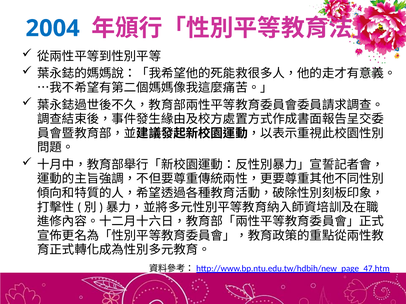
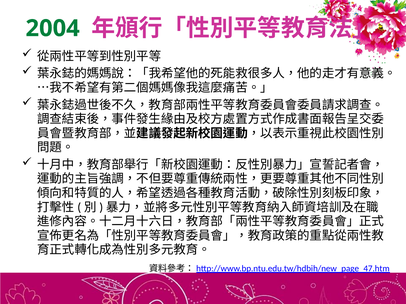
2004 colour: blue -> green (53, 28)
